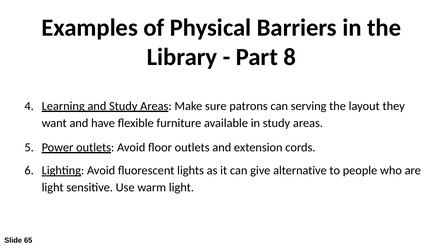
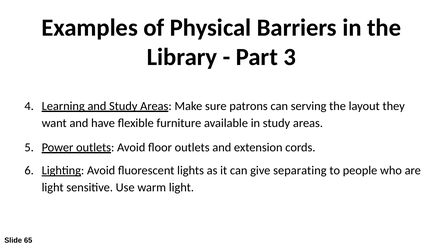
8: 8 -> 3 (290, 57)
alternative: alternative -> separating (300, 171)
